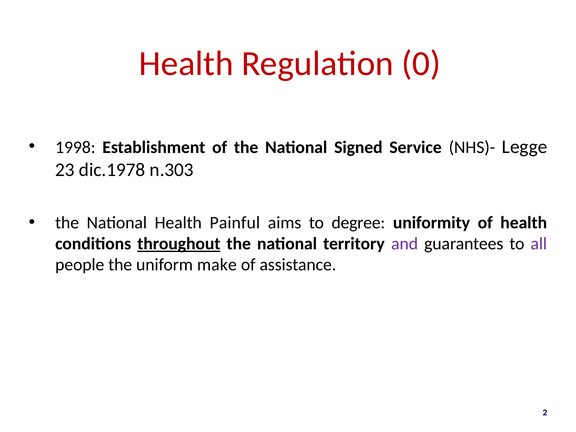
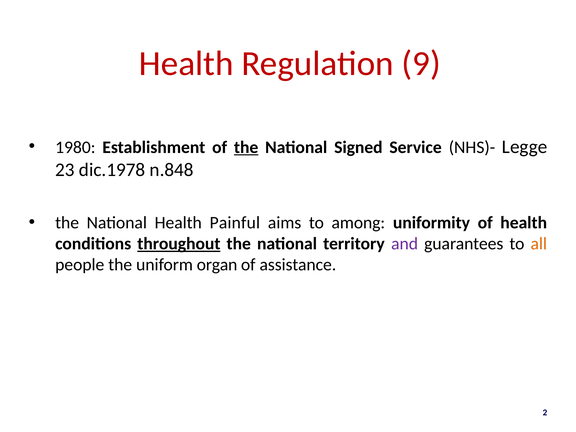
0: 0 -> 9 (421, 63)
1998: 1998 -> 1980 (75, 147)
the underline: none -> present (246, 147)
n.303: n.303 -> n.848 (172, 170)
degree: degree -> among (358, 223)
all colour: purple -> orange (539, 244)
make: make -> organ (217, 265)
